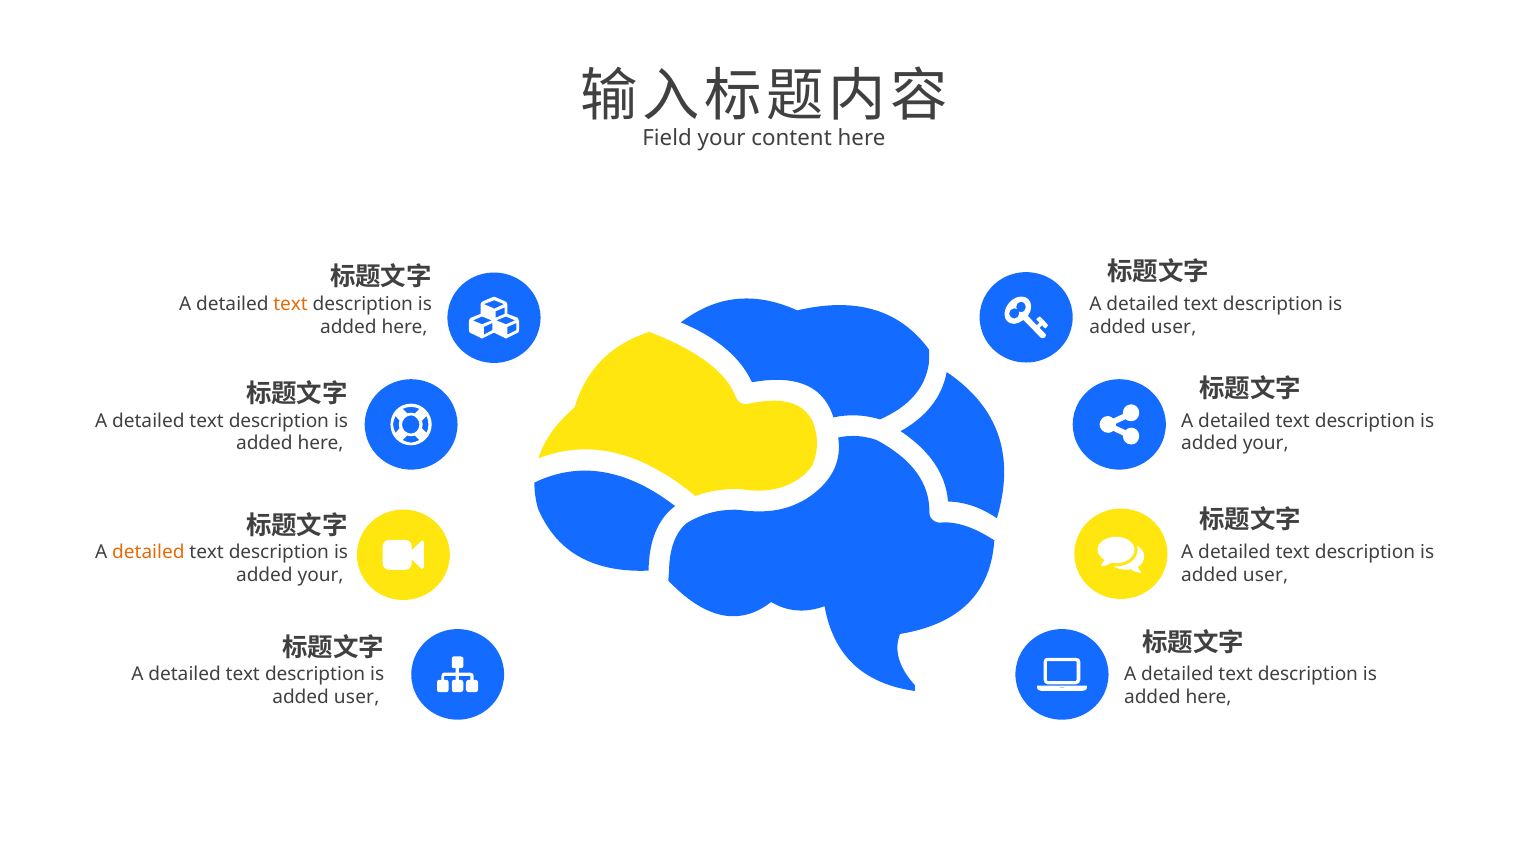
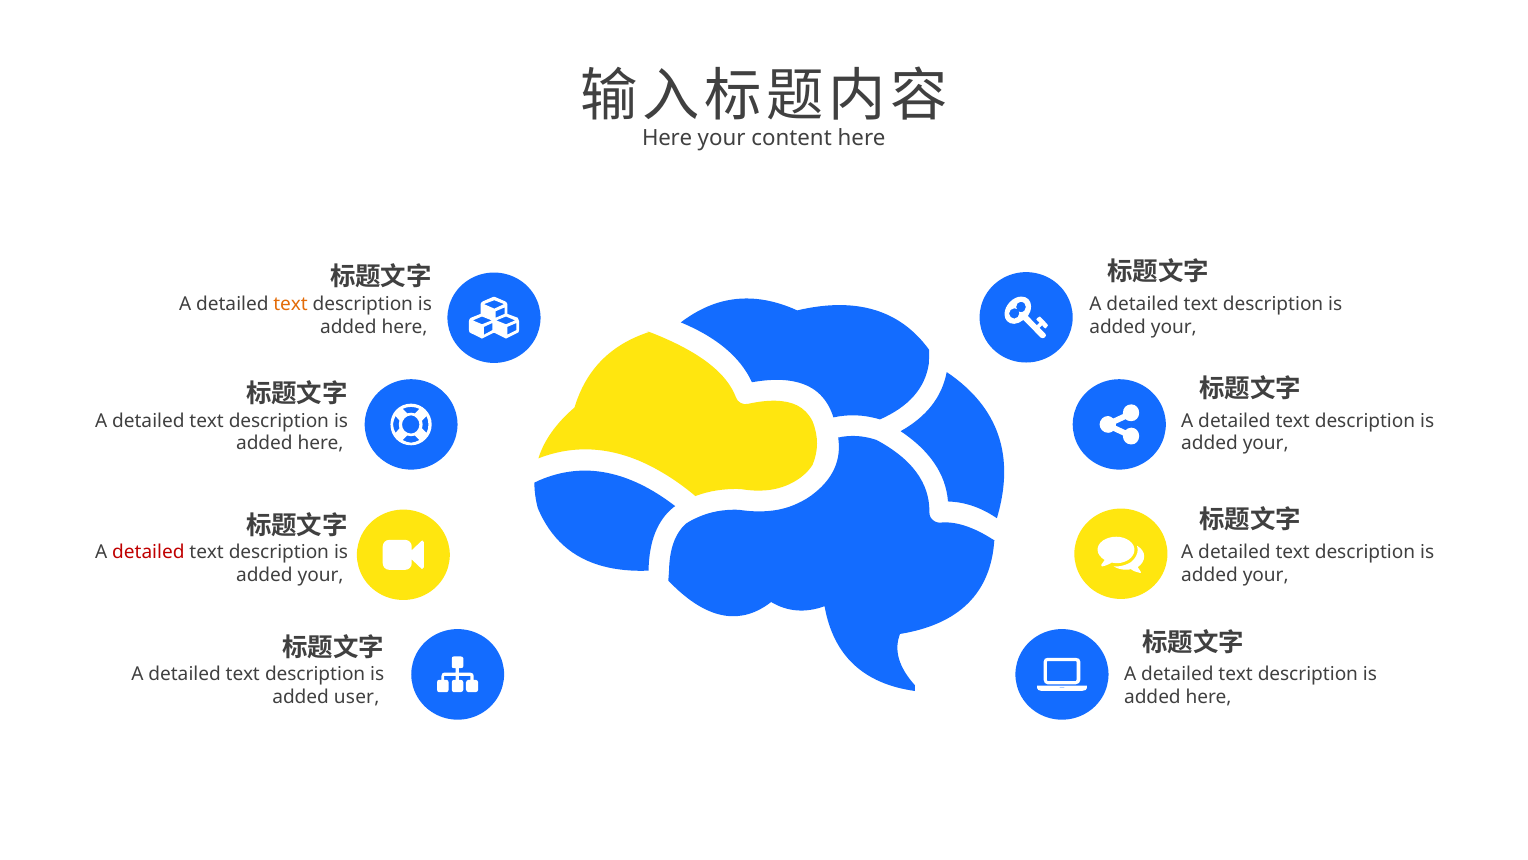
Field: Field -> Here (667, 138)
user: user -> your (1174, 327)
detailed colour: orange -> red (148, 552)
user: user -> your (1266, 575)
